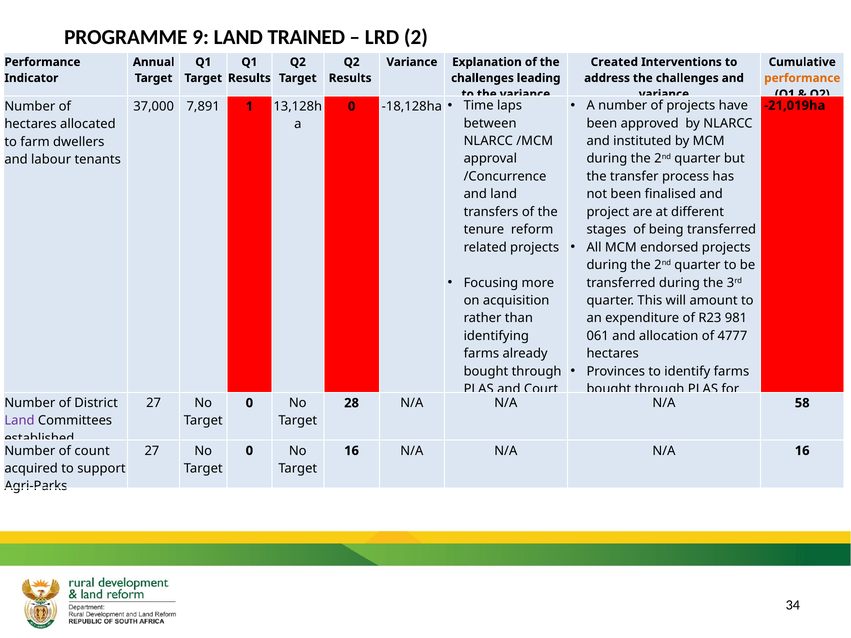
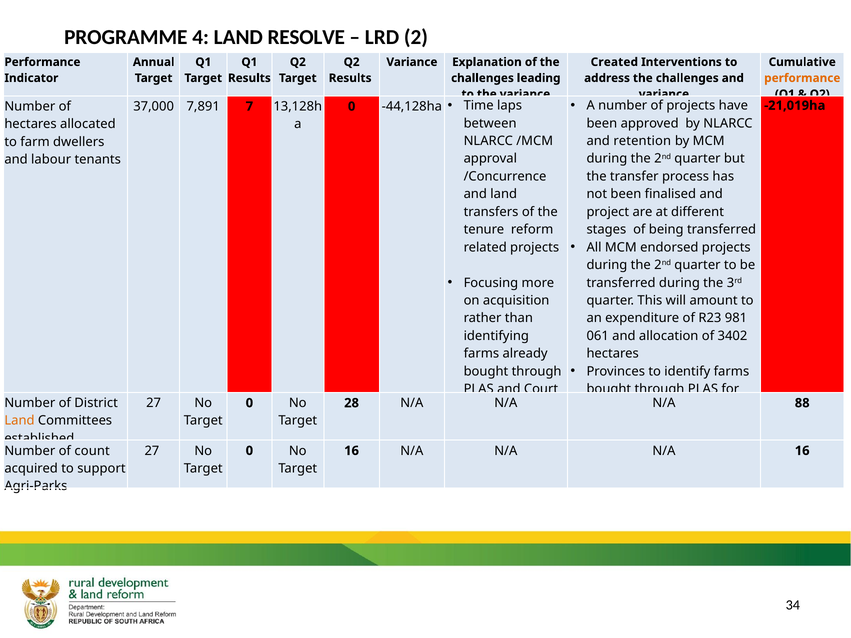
9: 9 -> 4 (201, 37)
TRAINED: TRAINED -> RESOLVE (306, 37)
1: 1 -> 7 (249, 106)
-18,128ha: -18,128ha -> -44,128ha (412, 106)
instituted: instituted -> retention (642, 141)
4777: 4777 -> 3402 (732, 336)
58: 58 -> 88 (802, 403)
Land colour: purple -> orange (19, 421)
